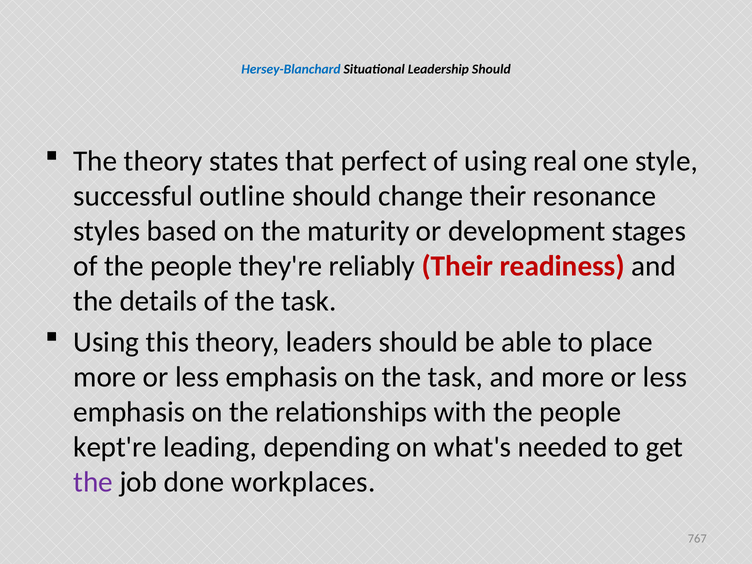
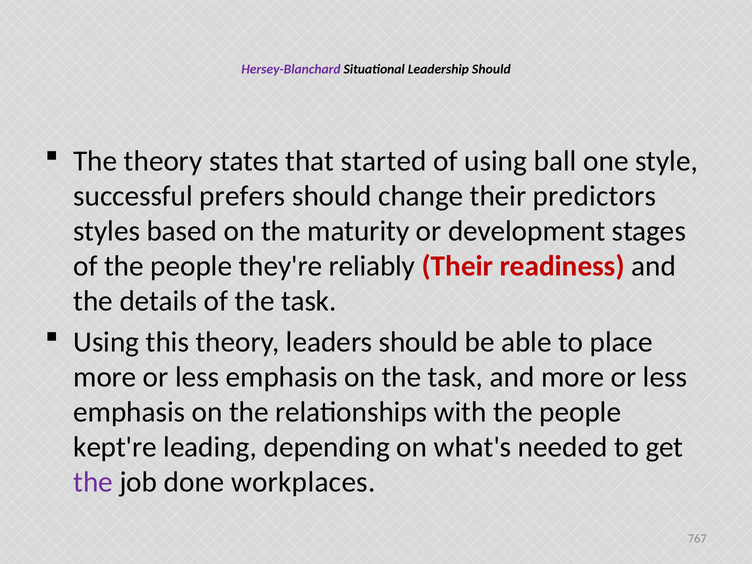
Hersey-Blanchard colour: blue -> purple (291, 69)
perfect: perfect -> started (384, 161)
real: real -> ball (555, 161)
outline: outline -> prefers (242, 196)
resonance: resonance -> predictors (594, 196)
